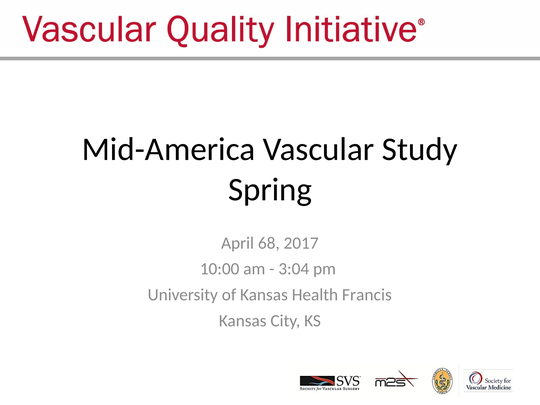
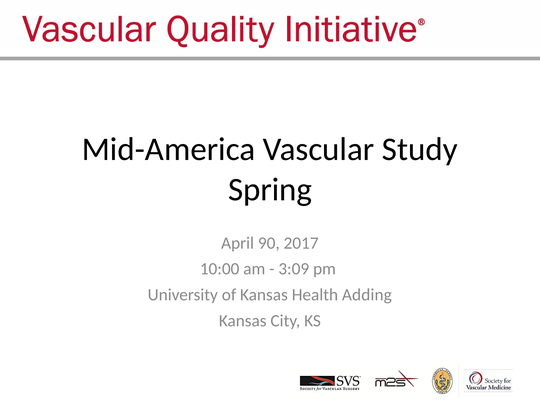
68: 68 -> 90 (269, 243)
3:04: 3:04 -> 3:09 (294, 269)
Francis: Francis -> Adding (367, 295)
